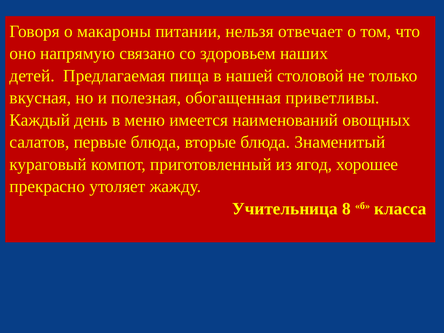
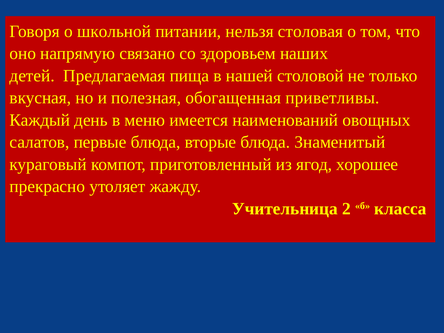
макароны: макароны -> школьной (114, 31)
отвечает: отвечает -> столовая (311, 31)
8: 8 -> 2 (346, 209)
